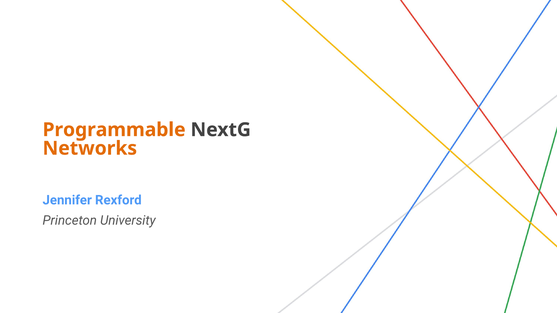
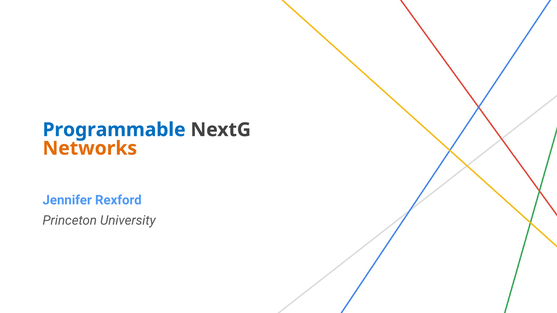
Programmable colour: orange -> blue (114, 130)
